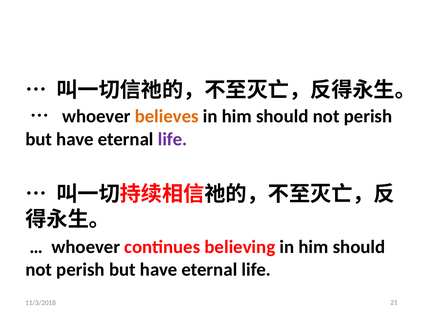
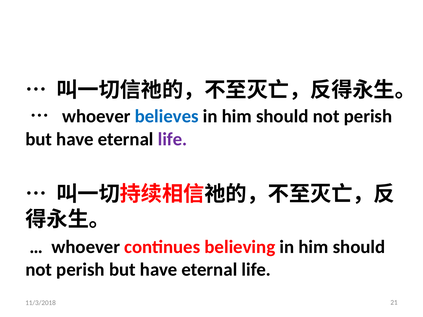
believes colour: orange -> blue (167, 116)
